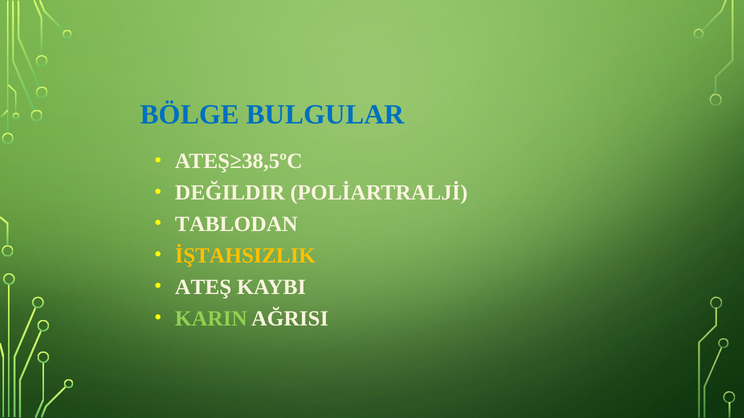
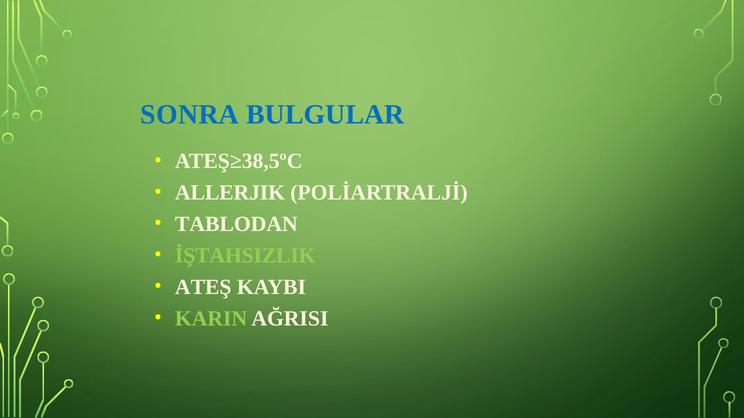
BÖLGE: BÖLGE -> SONRA (190, 115)
DEĞILDIR: DEĞILDIR -> ALLERJIK (230, 193)
İŞTAHSIZLIK colour: yellow -> light green (245, 256)
